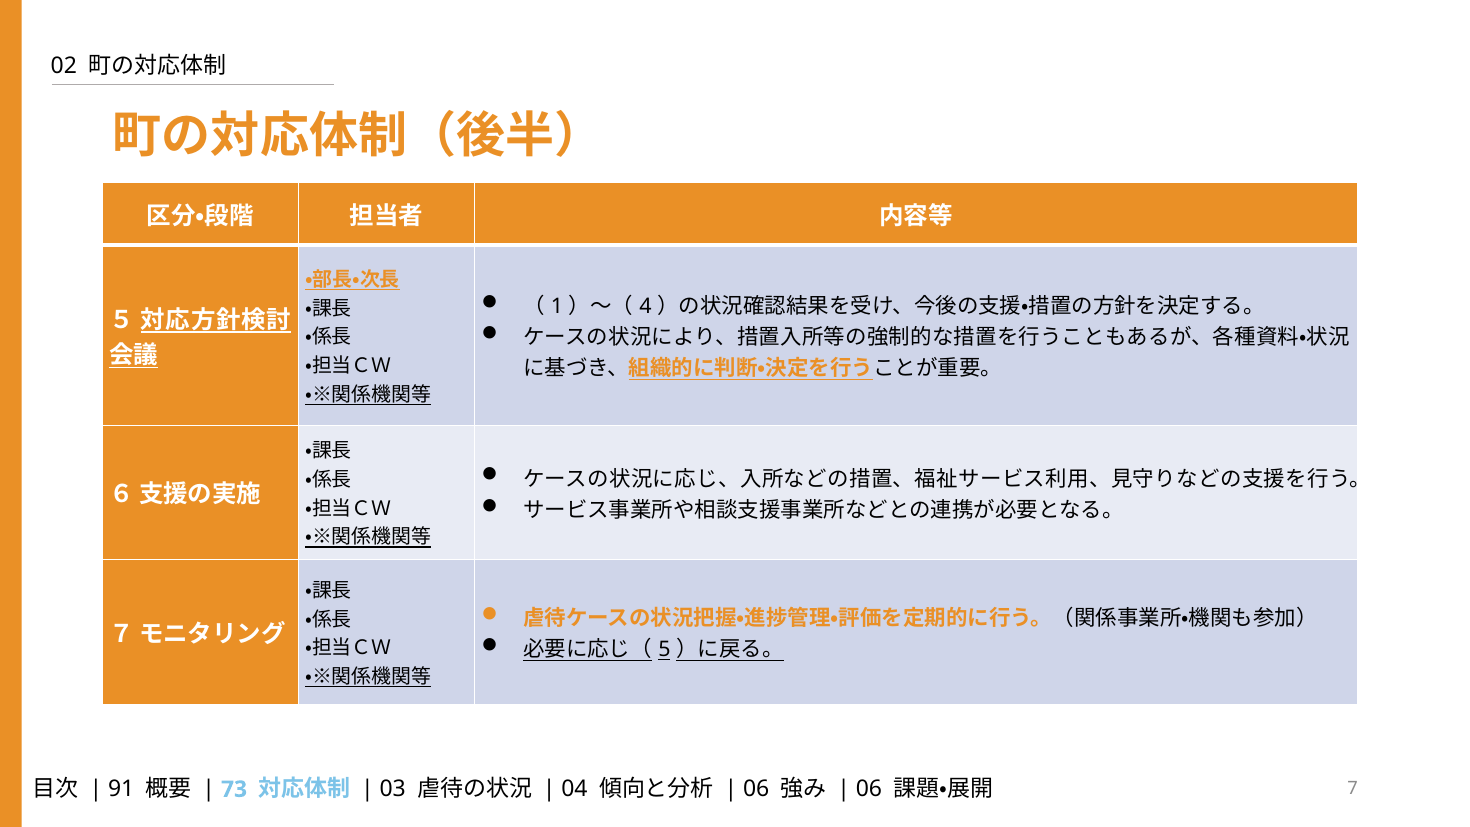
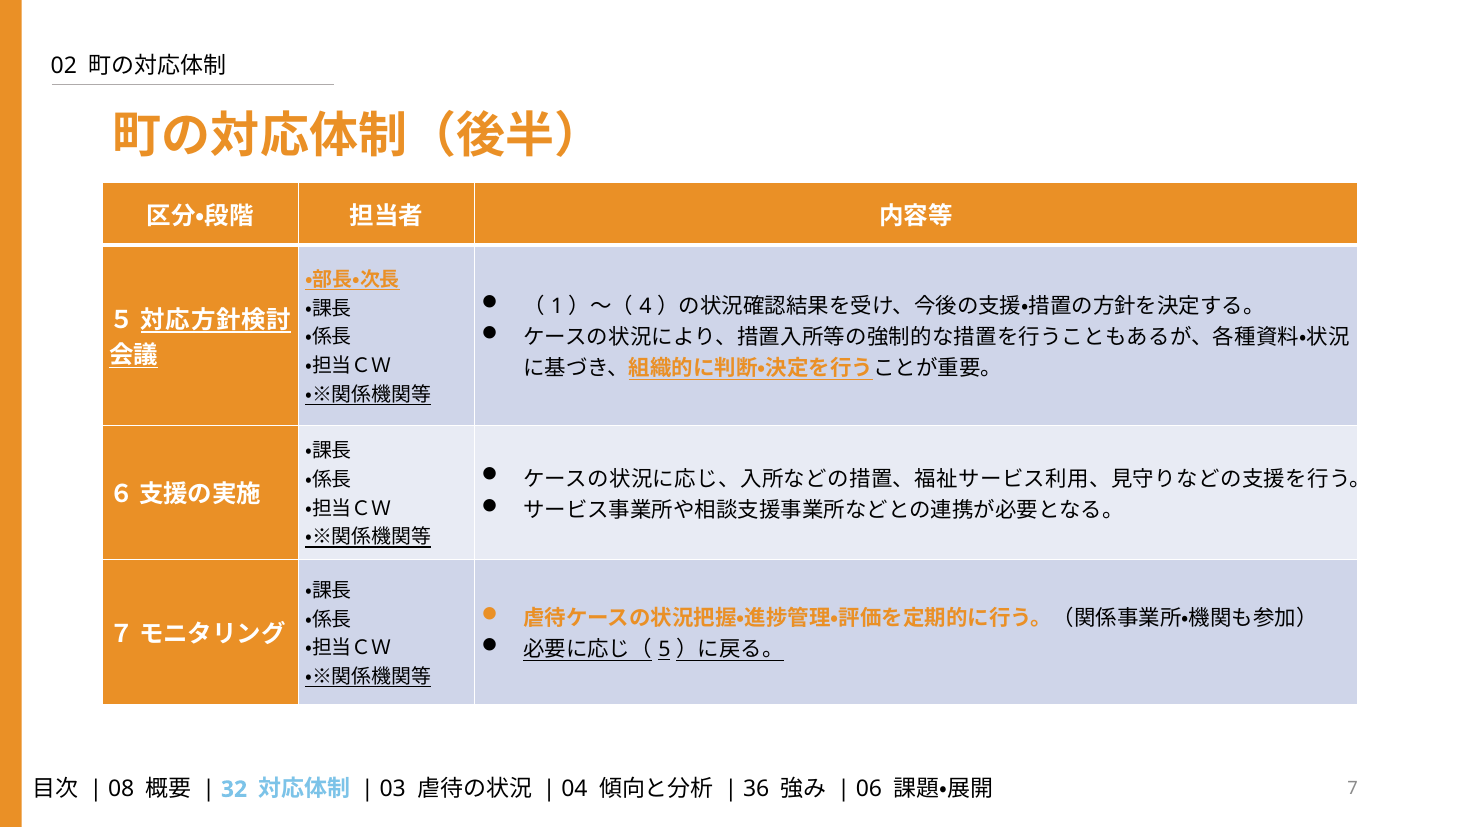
91: 91 -> 08 (121, 789)
73: 73 -> 32 (234, 789)
06: 06 -> 36 (756, 789)
